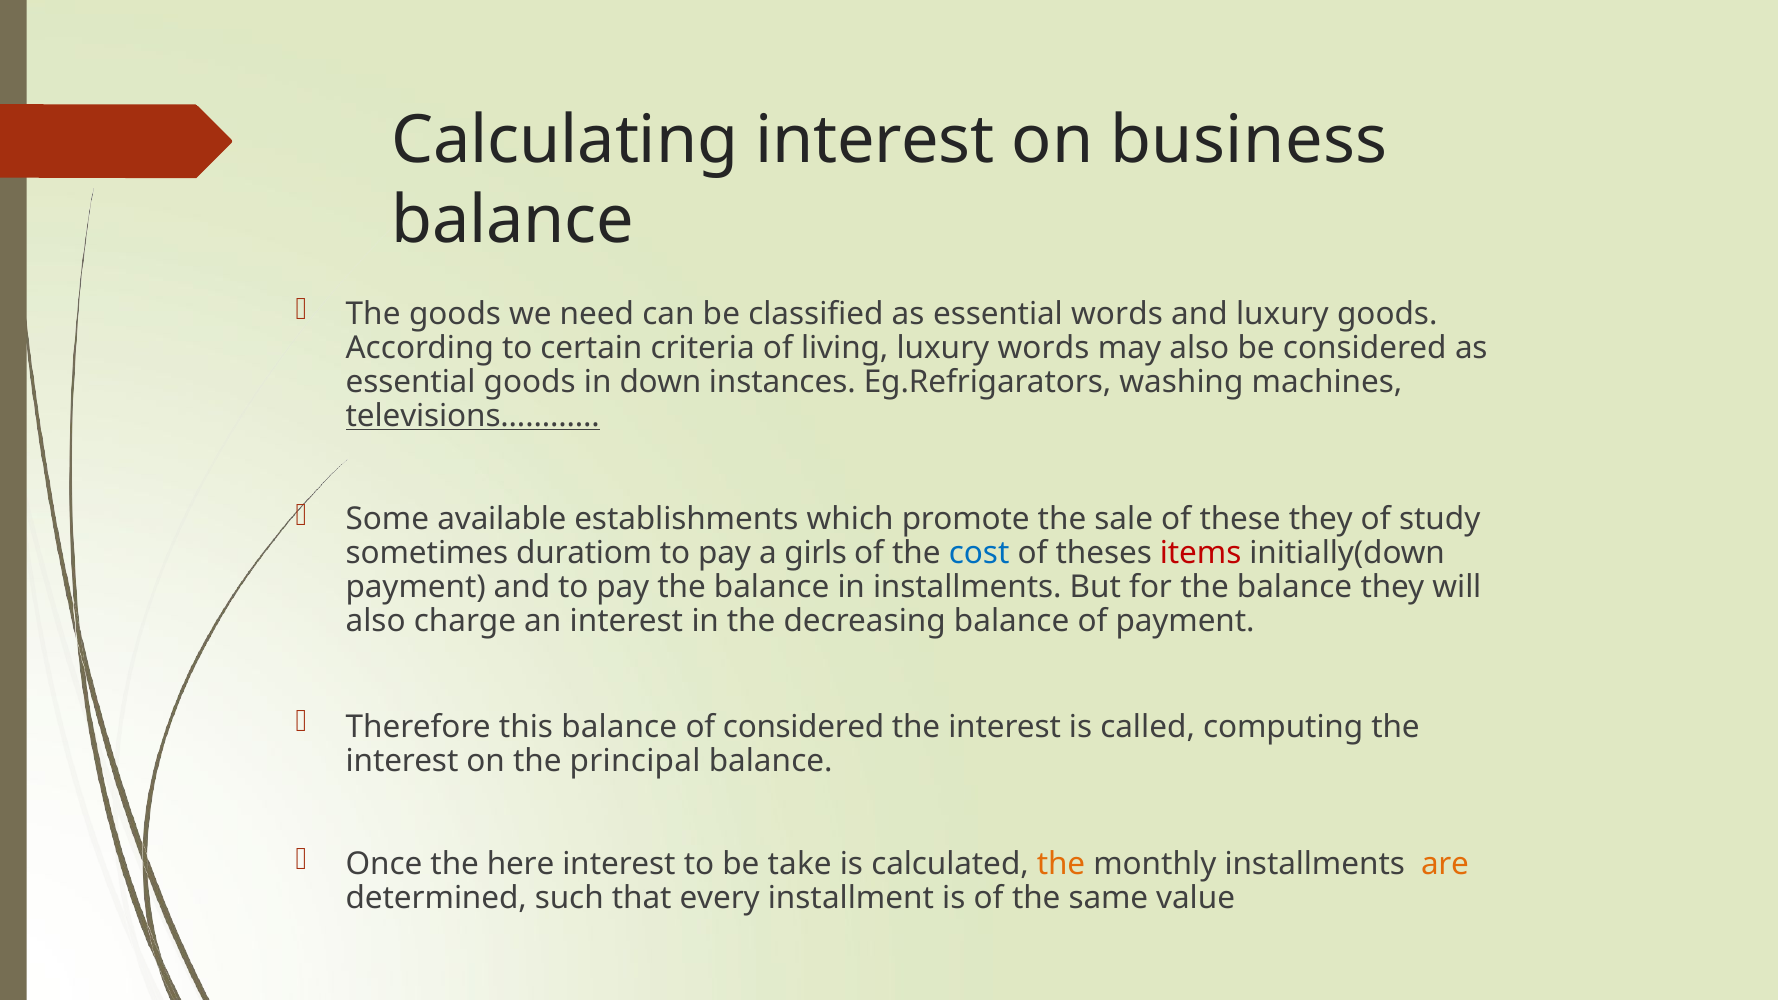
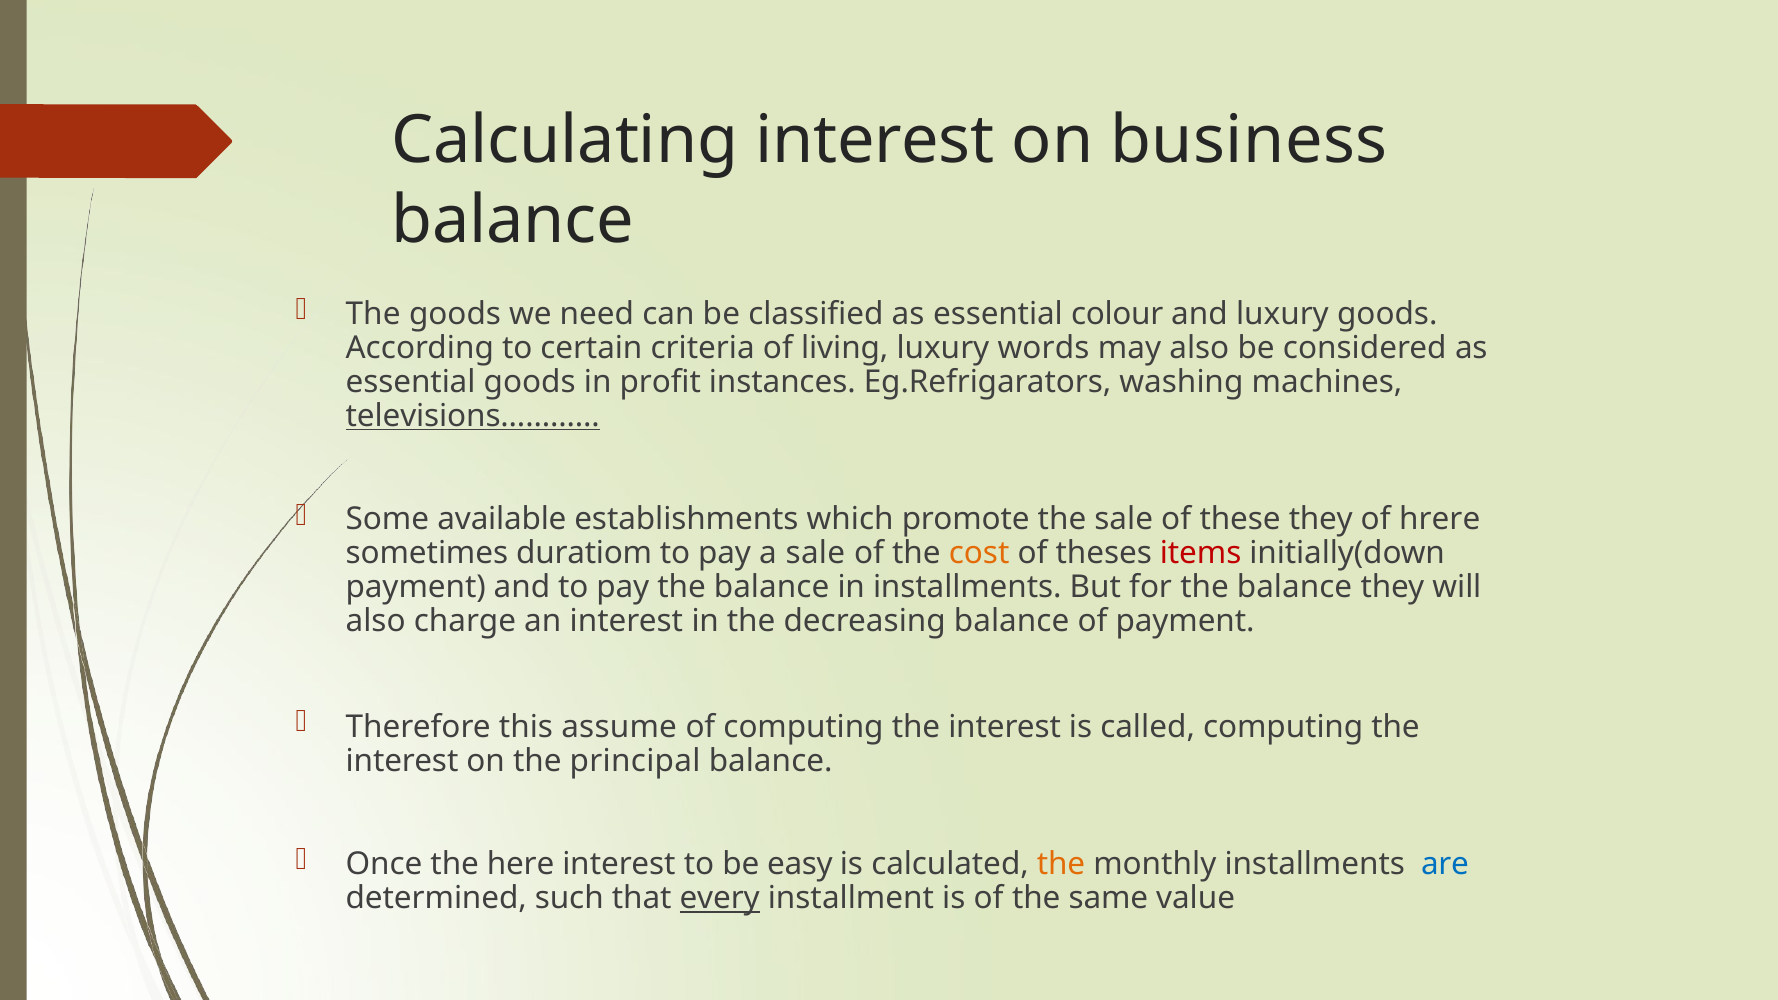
essential words: words -> colour (1117, 314)
down: down -> profit (660, 382)
study: study -> hrere (1440, 519)
a girls: girls -> sale (815, 554)
cost colour: blue -> orange (979, 554)
this balance: balance -> assume (619, 727)
of considered: considered -> computing (804, 727)
take: take -> easy (800, 864)
are colour: orange -> blue (1445, 864)
every underline: none -> present (720, 898)
